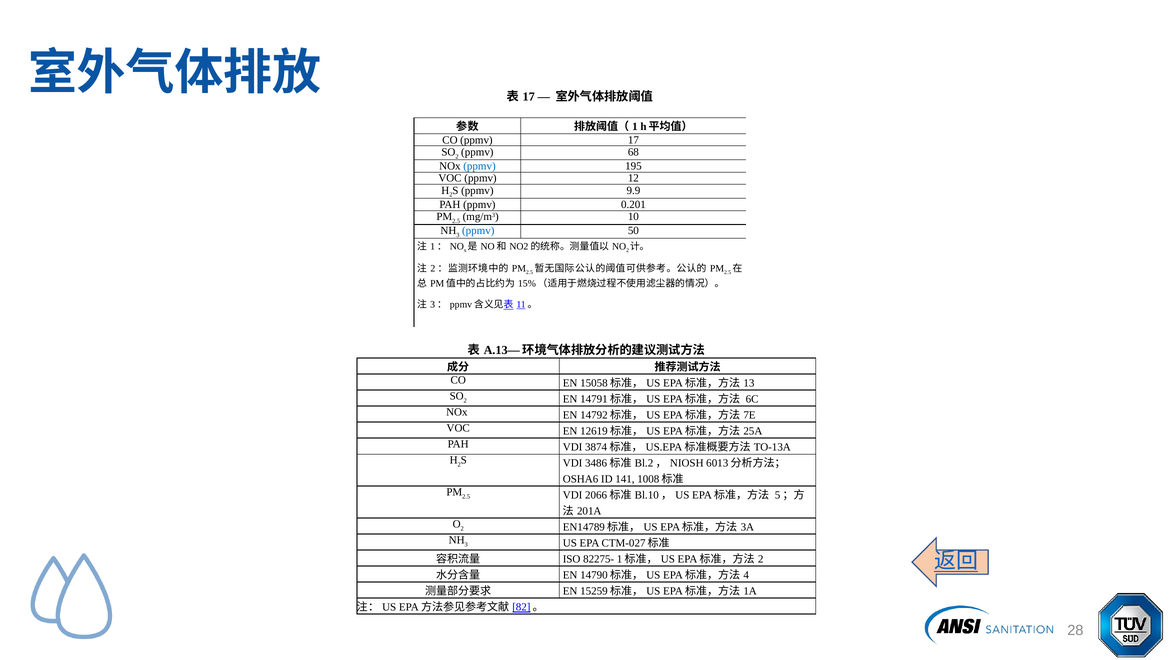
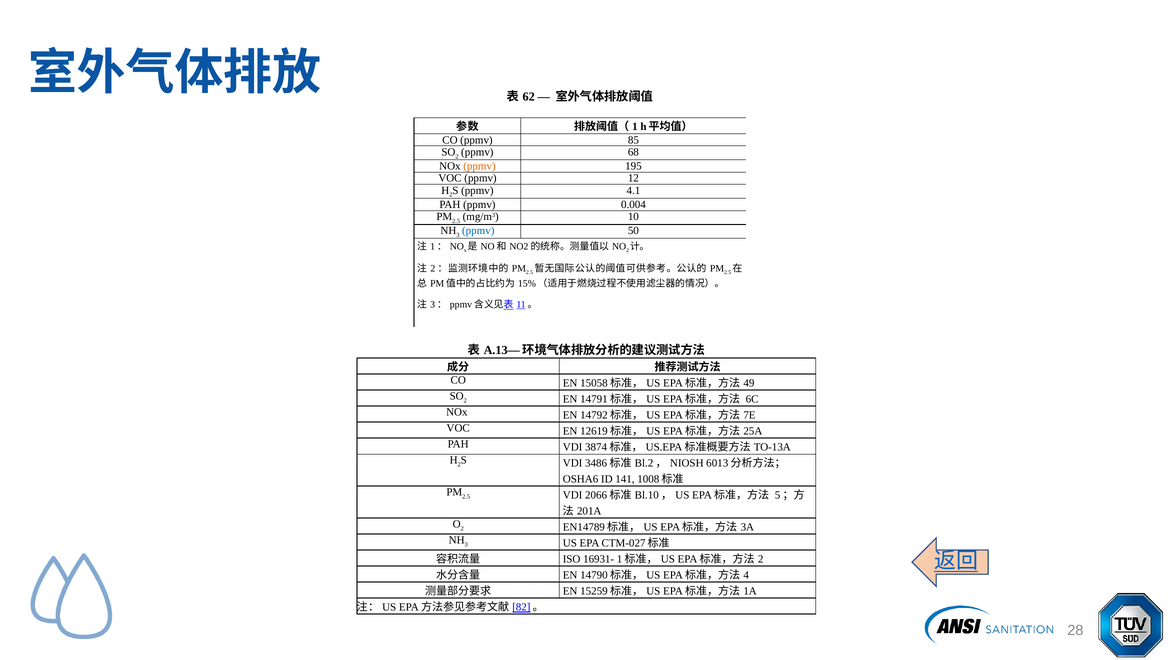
17: 17 -> 62 (529, 97)
ppmv 17: 17 -> 85 (633, 140)
ppmv colour: blue -> orange (480, 166)
9.9: 9.9 -> 4.1 (633, 190)
0.201: 0.201 -> 0.004 (633, 204)
13: 13 -> 49 (749, 383)
82275-: 82275- -> 16931- (599, 559)
